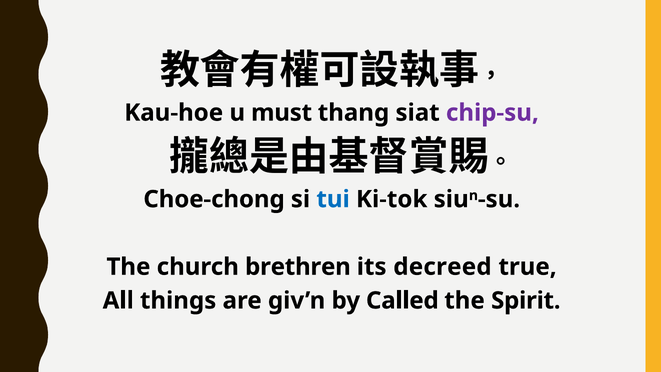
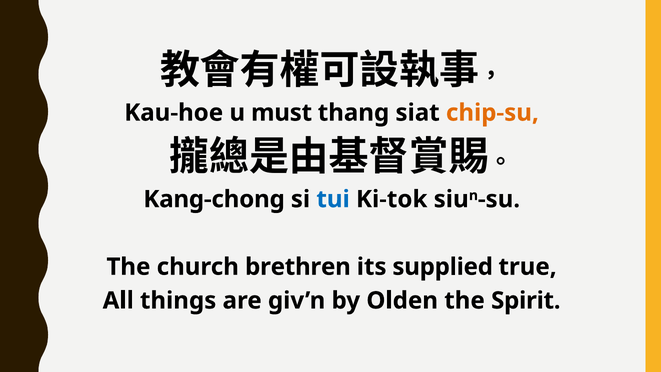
chip-su colour: purple -> orange (492, 113)
Choe-chong: Choe-chong -> Kang-chong (214, 199)
decreed: decreed -> supplied (443, 267)
Called: Called -> Olden (402, 300)
